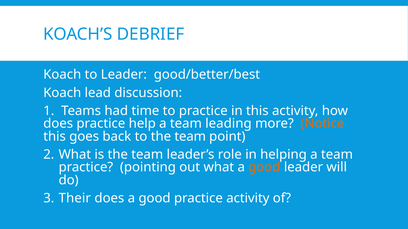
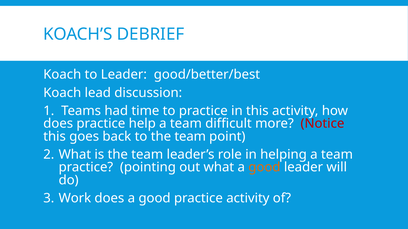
leading: leading -> difficult (229, 124)
Notice colour: orange -> red (322, 124)
Their: Their -> Work (75, 199)
